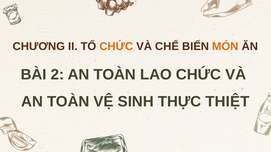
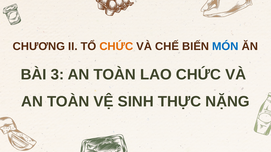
MÓN colour: orange -> blue (225, 46)
2: 2 -> 3 (57, 75)
THIỆT: THIỆT -> NẶNG (228, 102)
